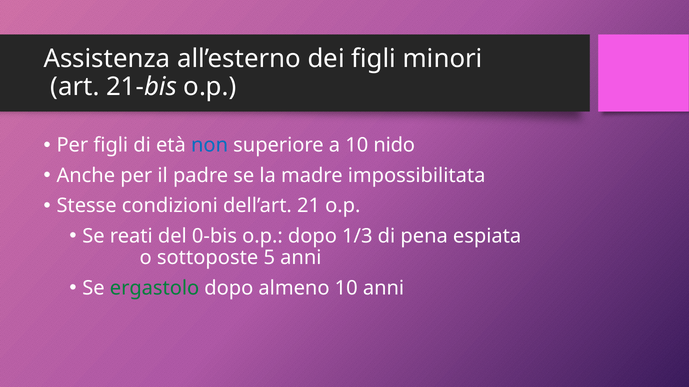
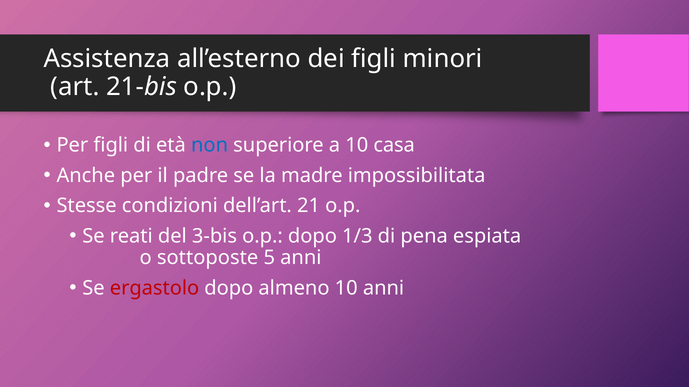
nido: nido -> casa (394, 145)
0-bis: 0-bis -> 3-bis (214, 236)
ergastolo colour: green -> red (155, 288)
